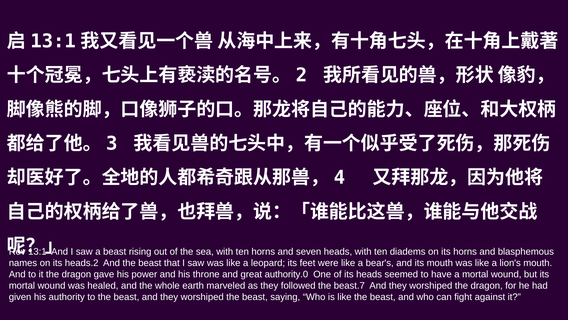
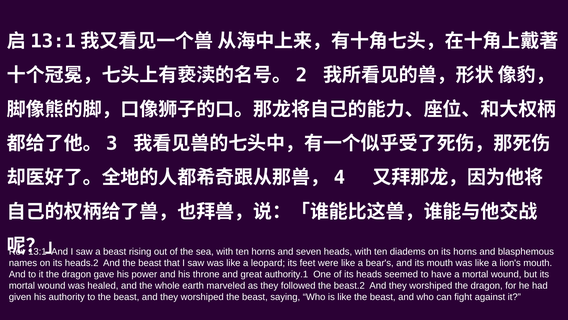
authority.0: authority.0 -> authority.1 (286, 274)
beast.7: beast.7 -> beast.2 (349, 285)
